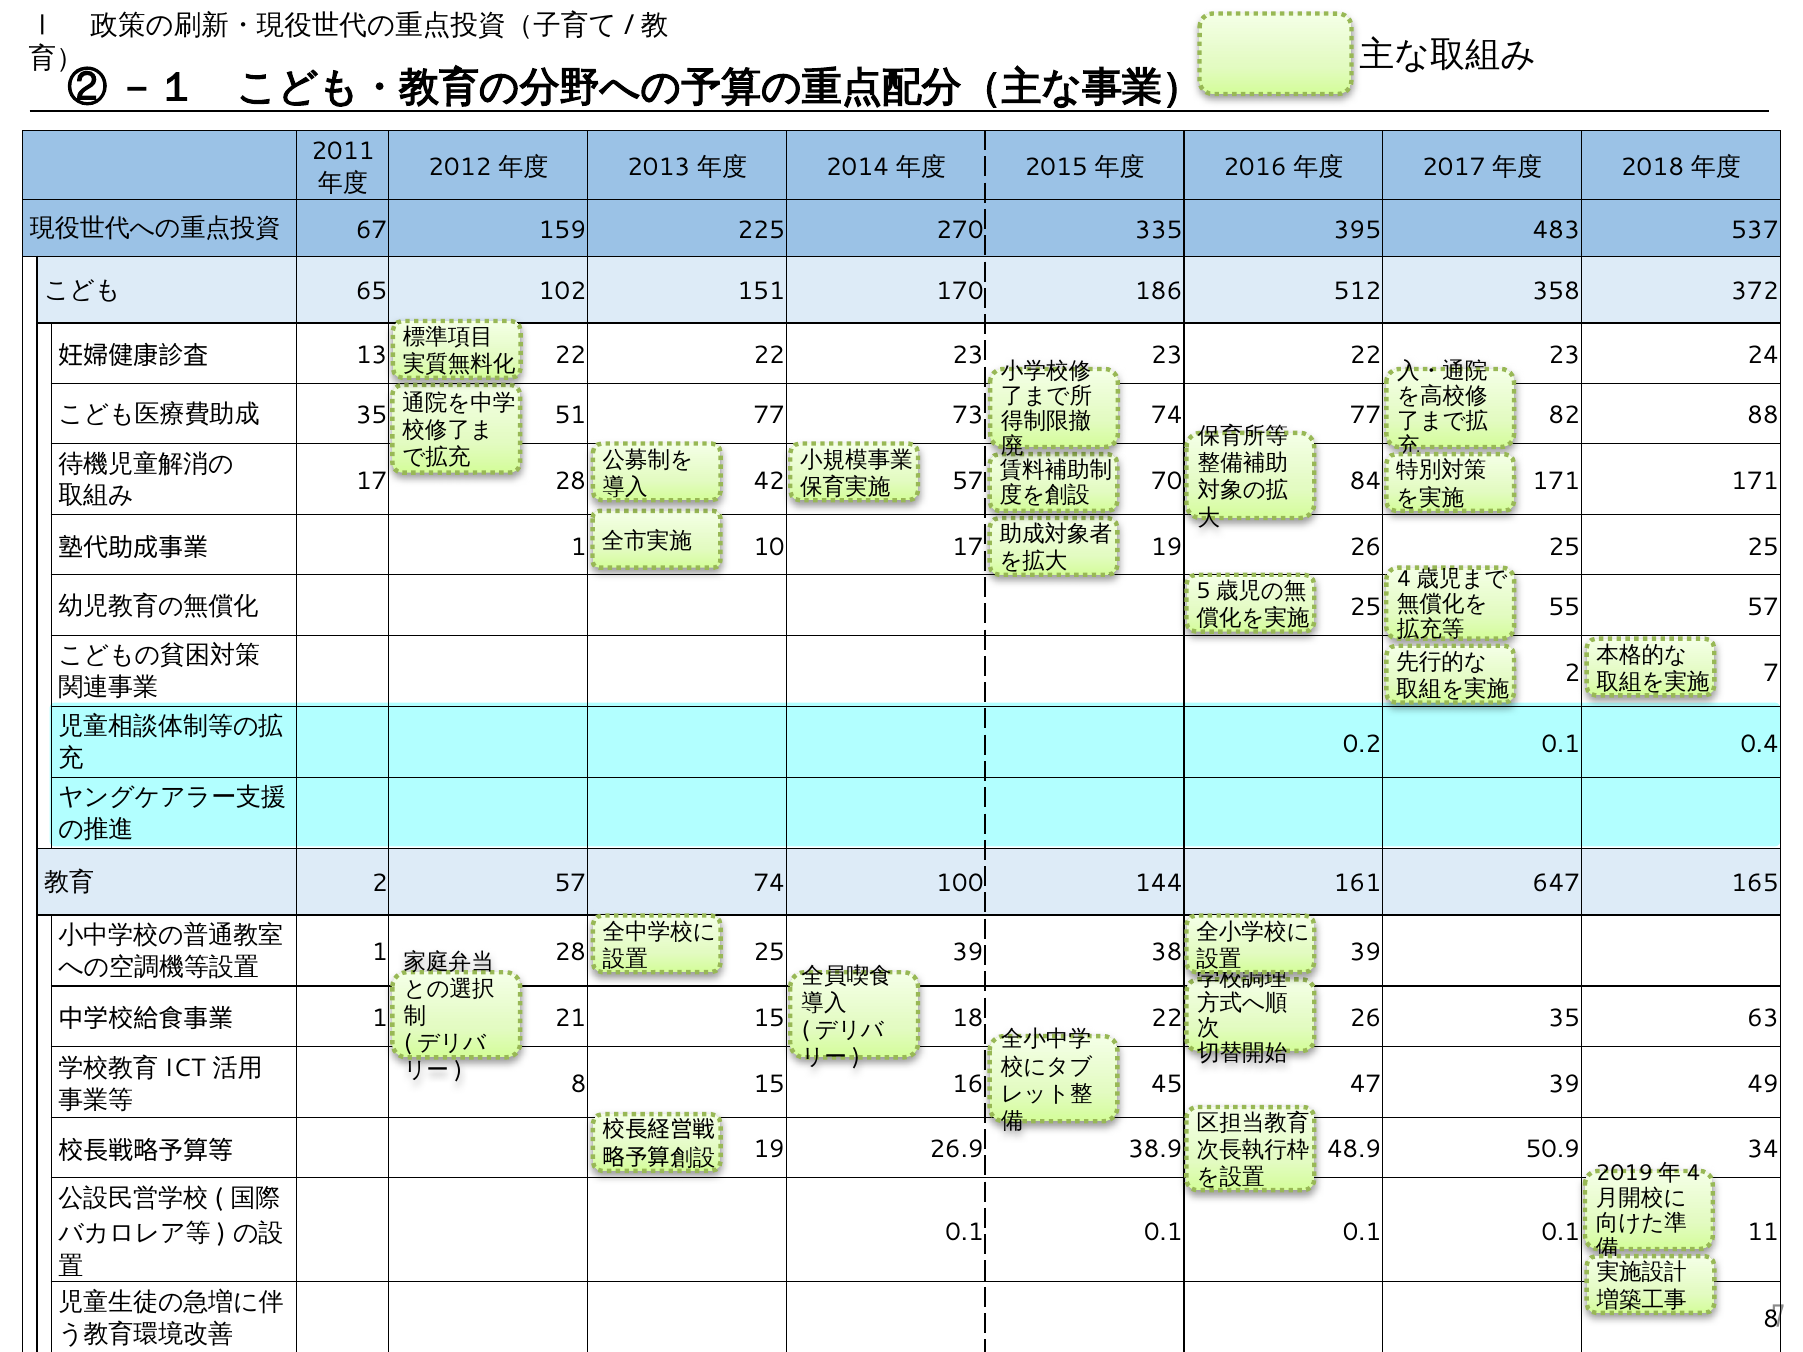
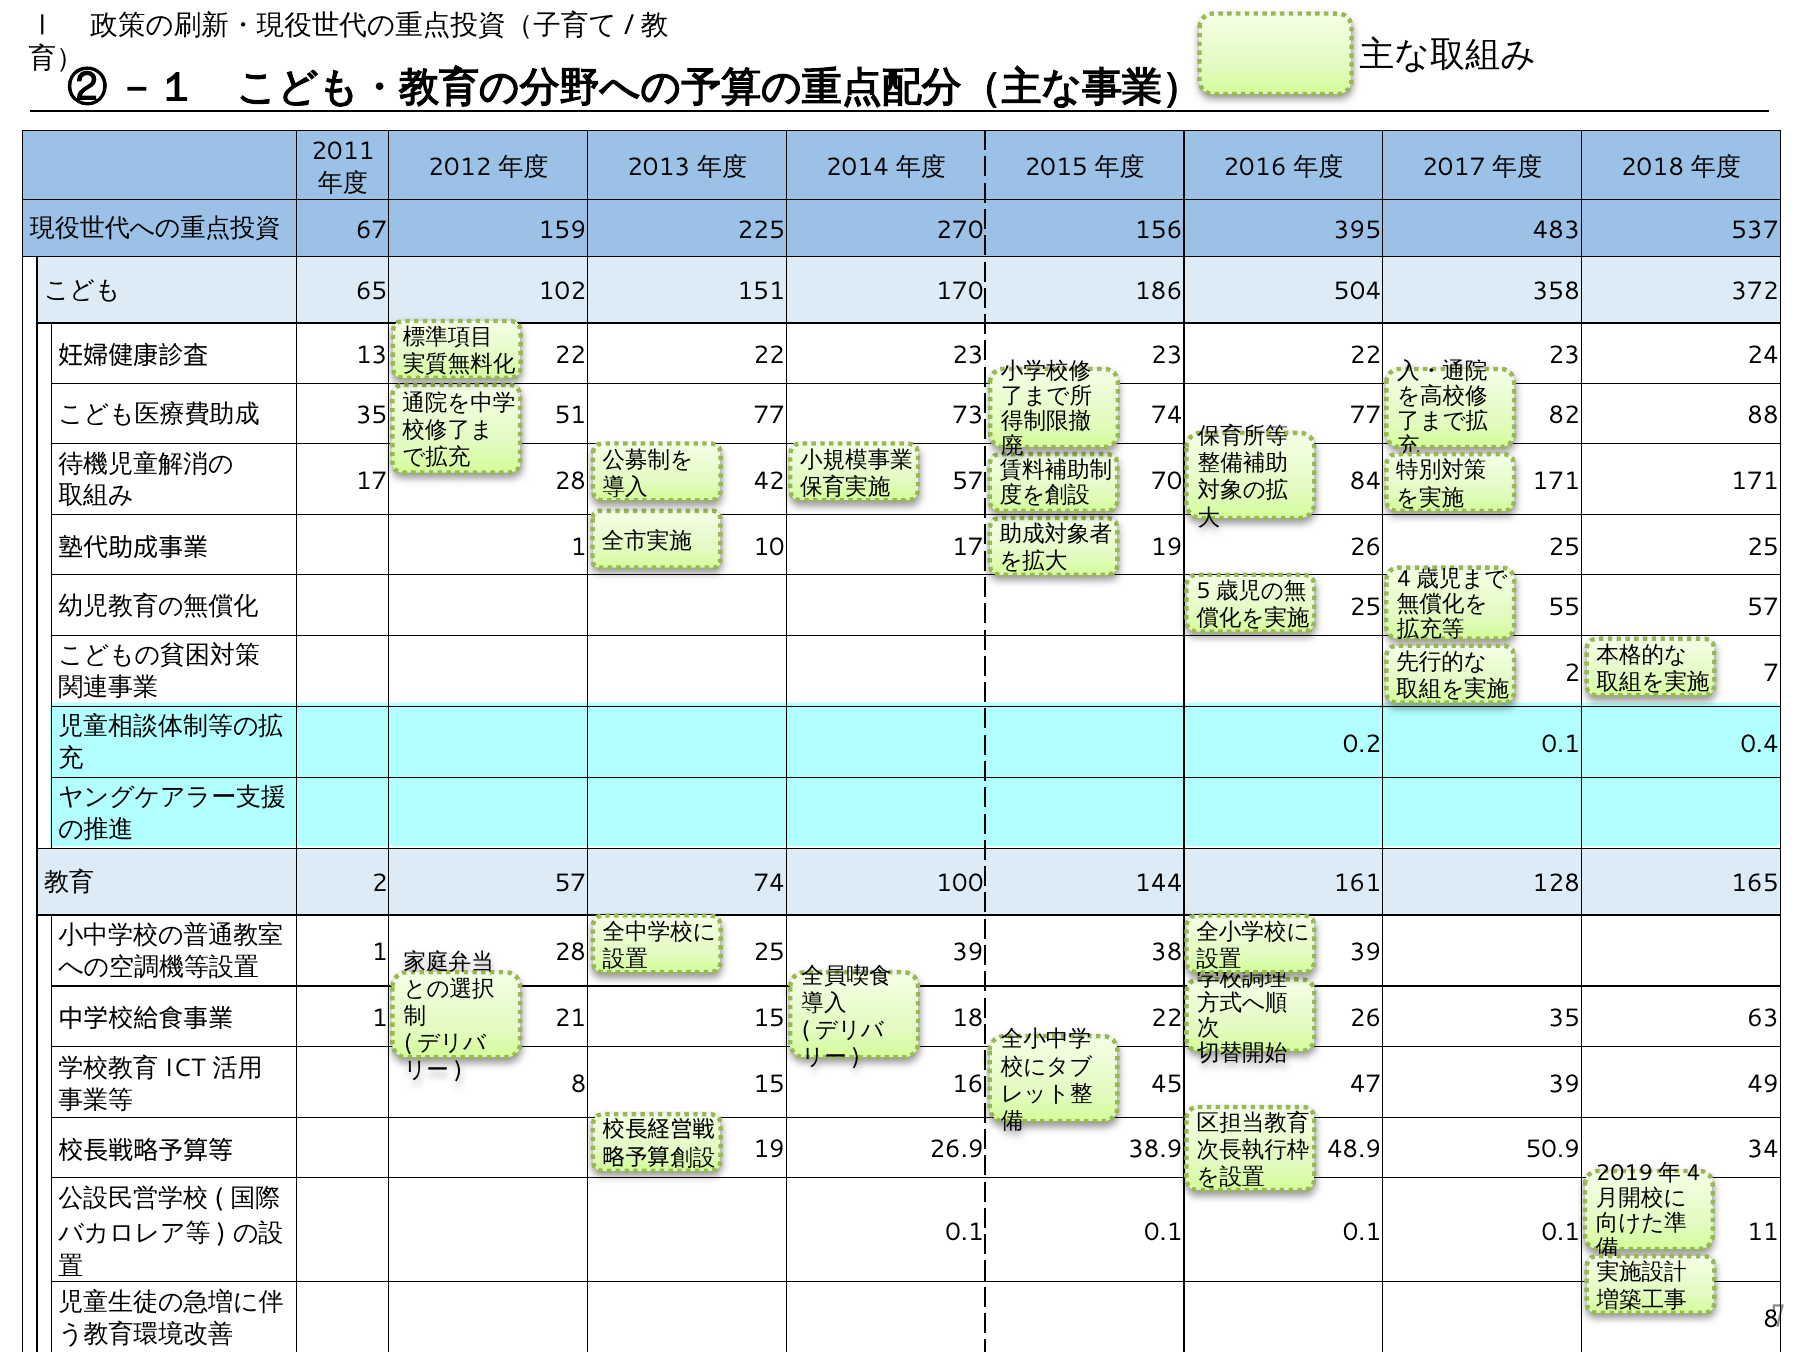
335: 335 -> 156 (1159, 230)
512: 512 -> 504 (1357, 292)
647: 647 -> 128 (1556, 884)
